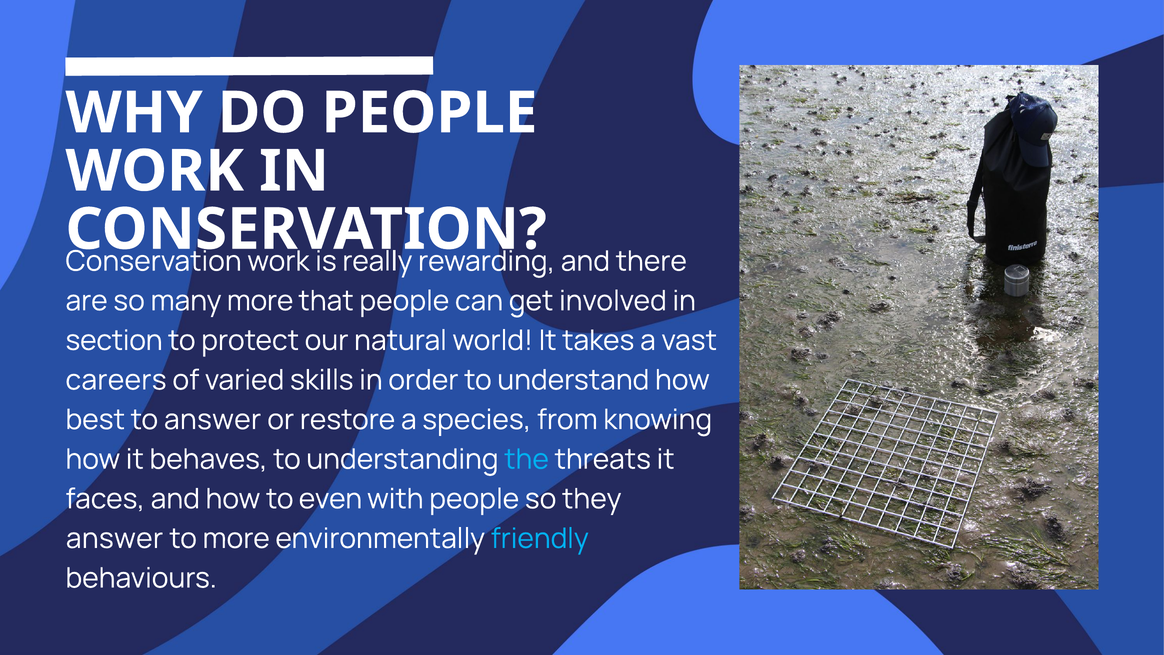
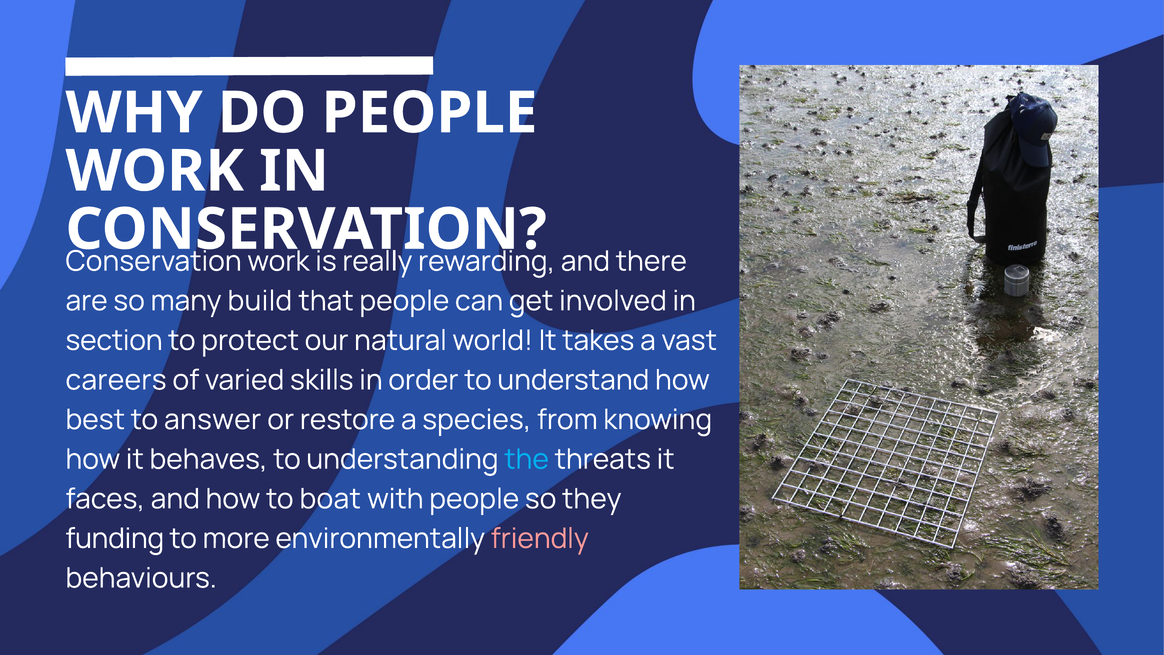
many more: more -> build (260, 301)
even: even -> boat (330, 499)
answer: answer -> funding (115, 538)
friendly colour: light blue -> pink (540, 538)
